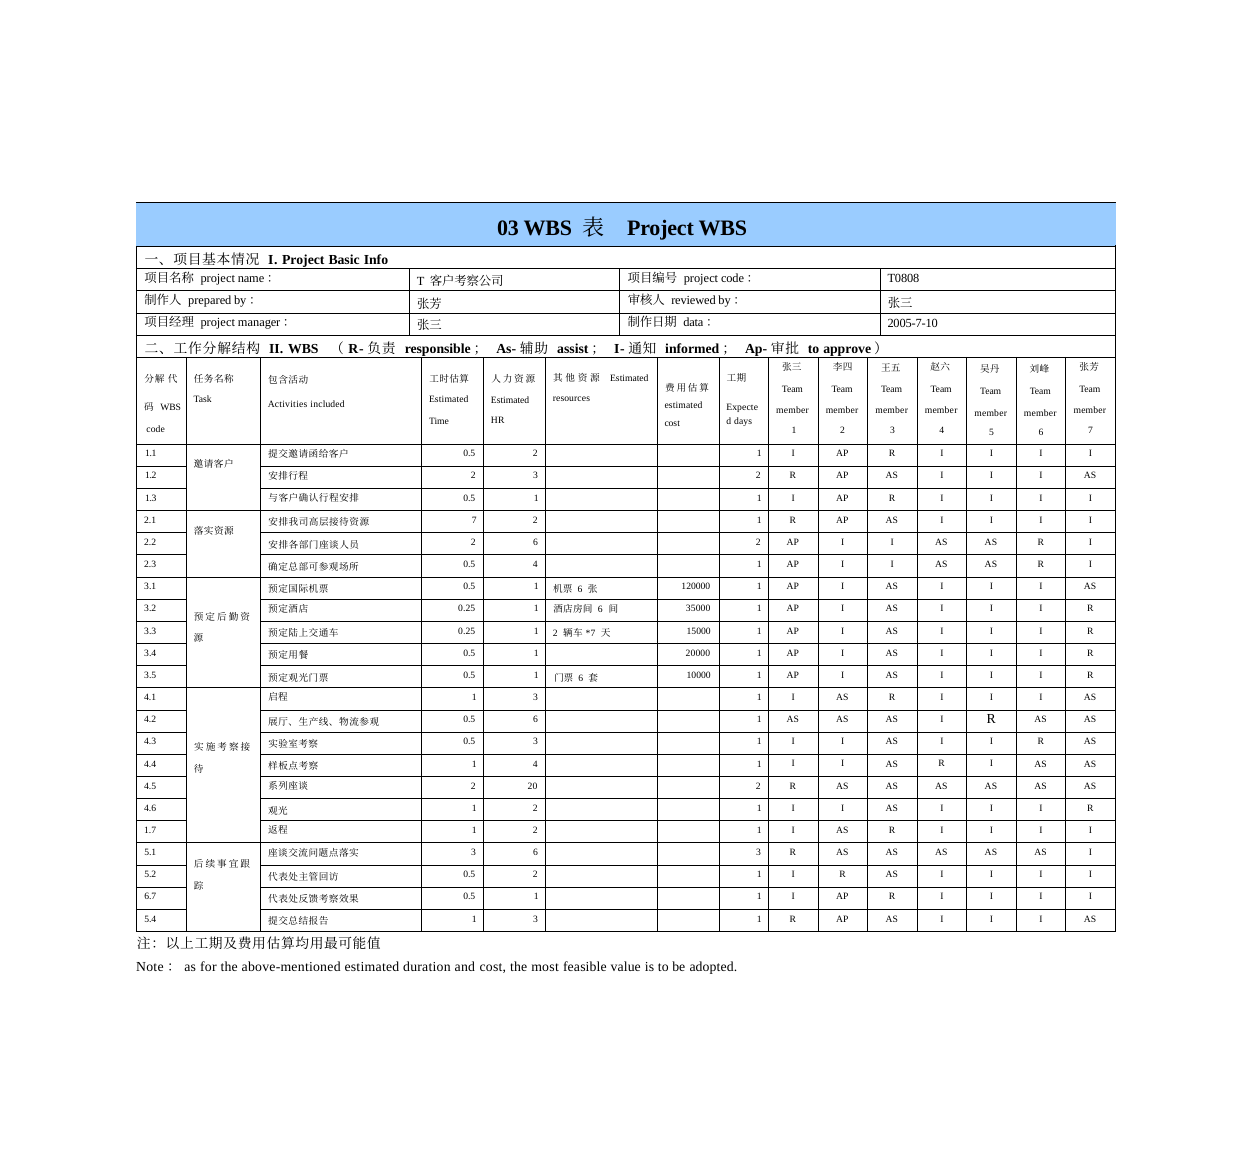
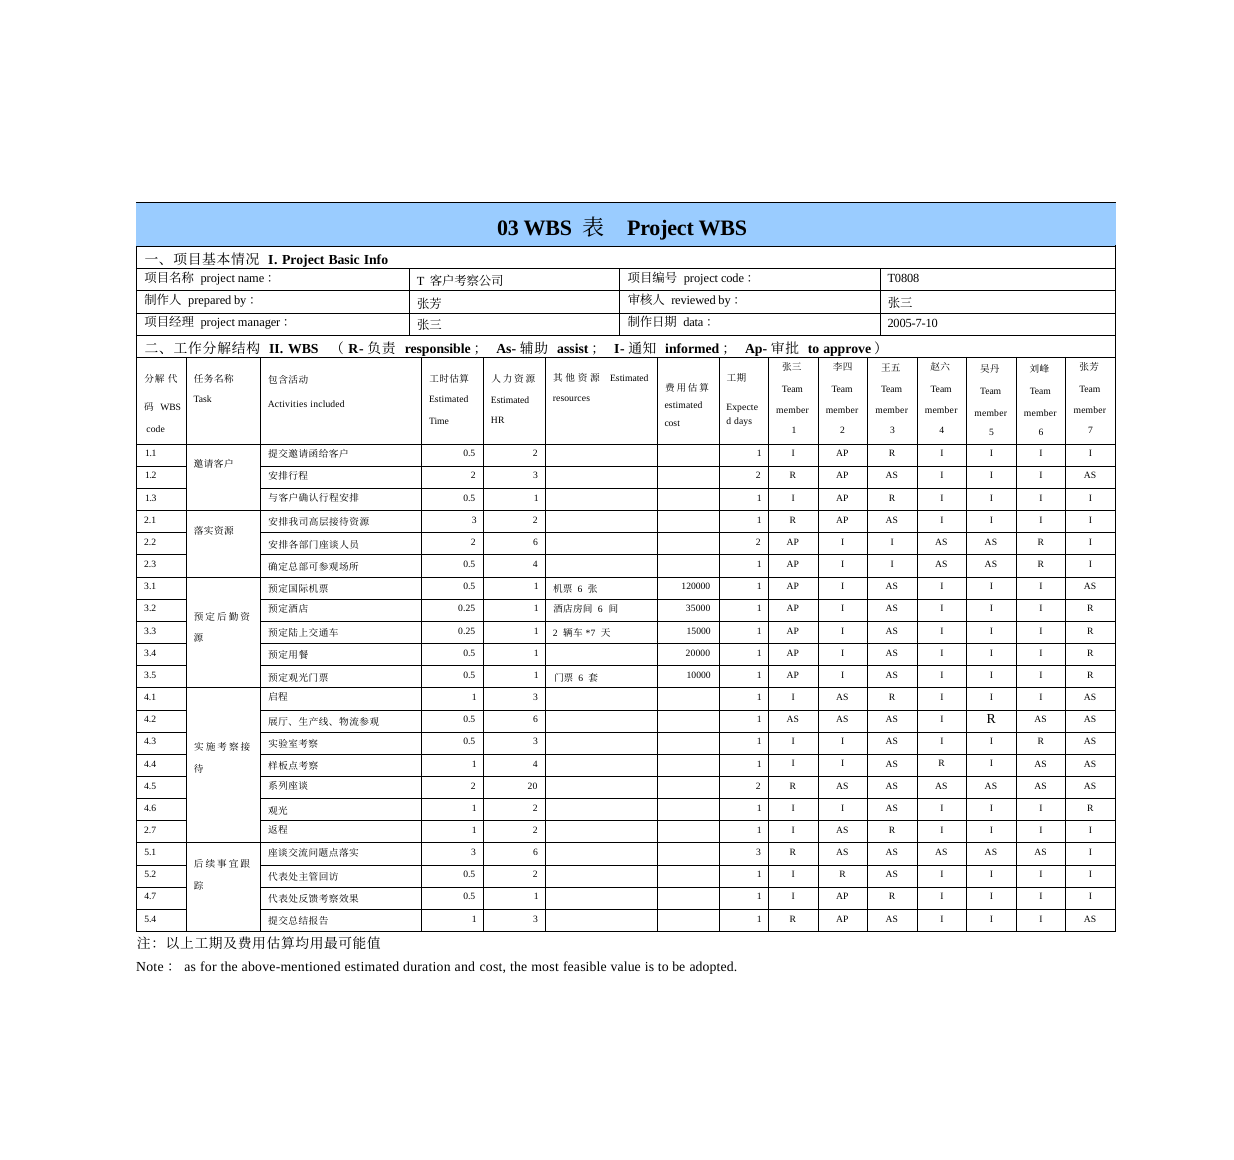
7: 7 -> 3 (474, 520)
1.7: 1.7 -> 2.7 (150, 830)
6.7: 6.7 -> 4.7 (150, 896)
